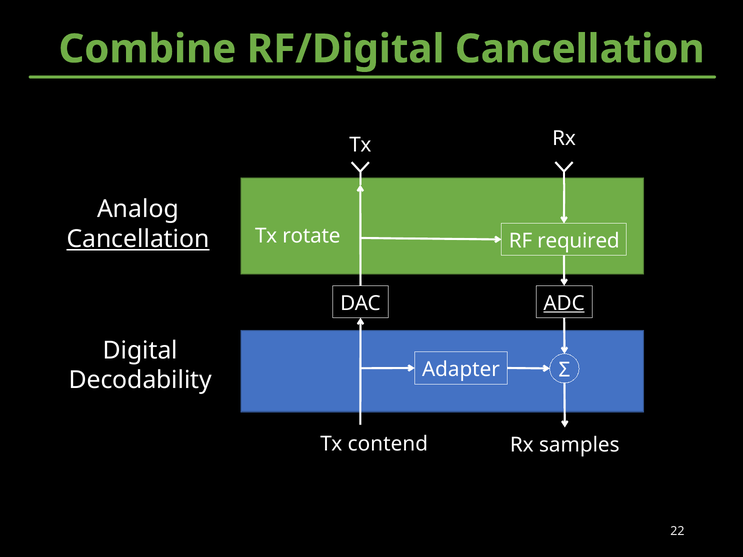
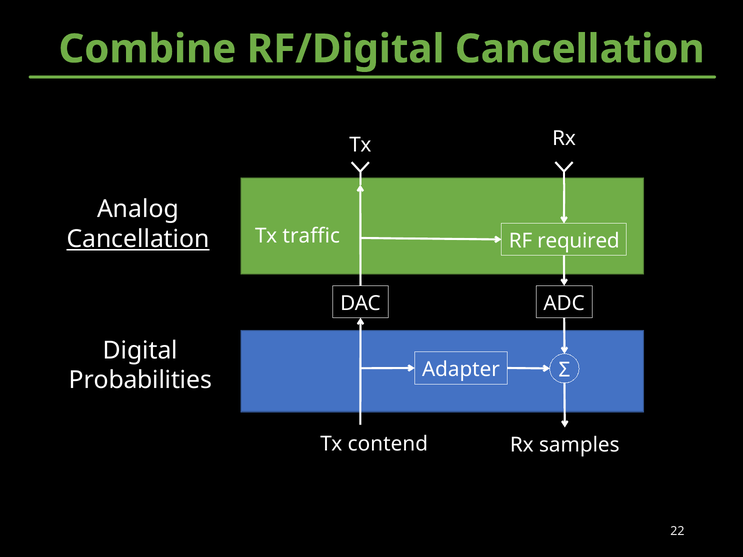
rotate: rotate -> traffic (311, 236)
ADC underline: present -> none (564, 303)
Decodability: Decodability -> Probabilities (140, 380)
